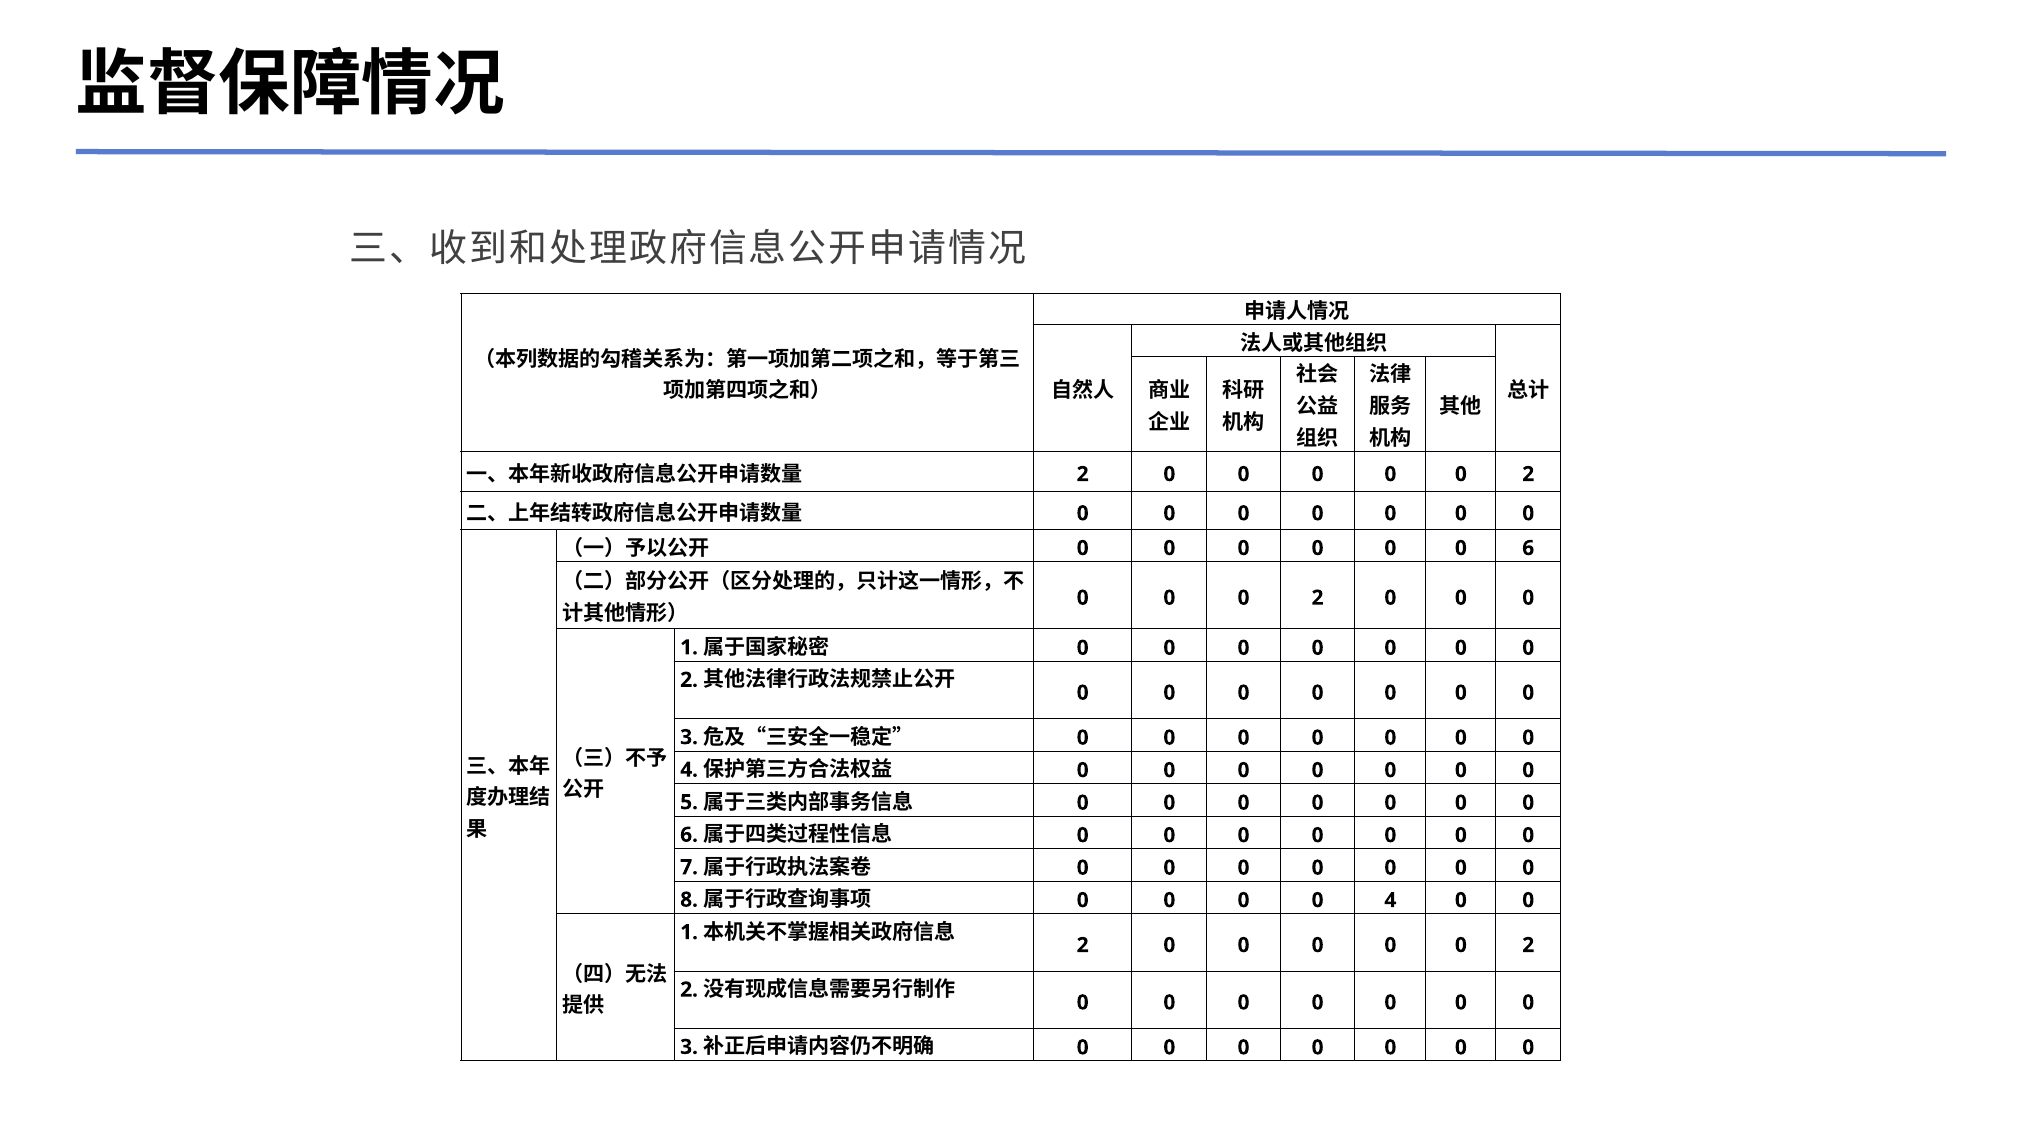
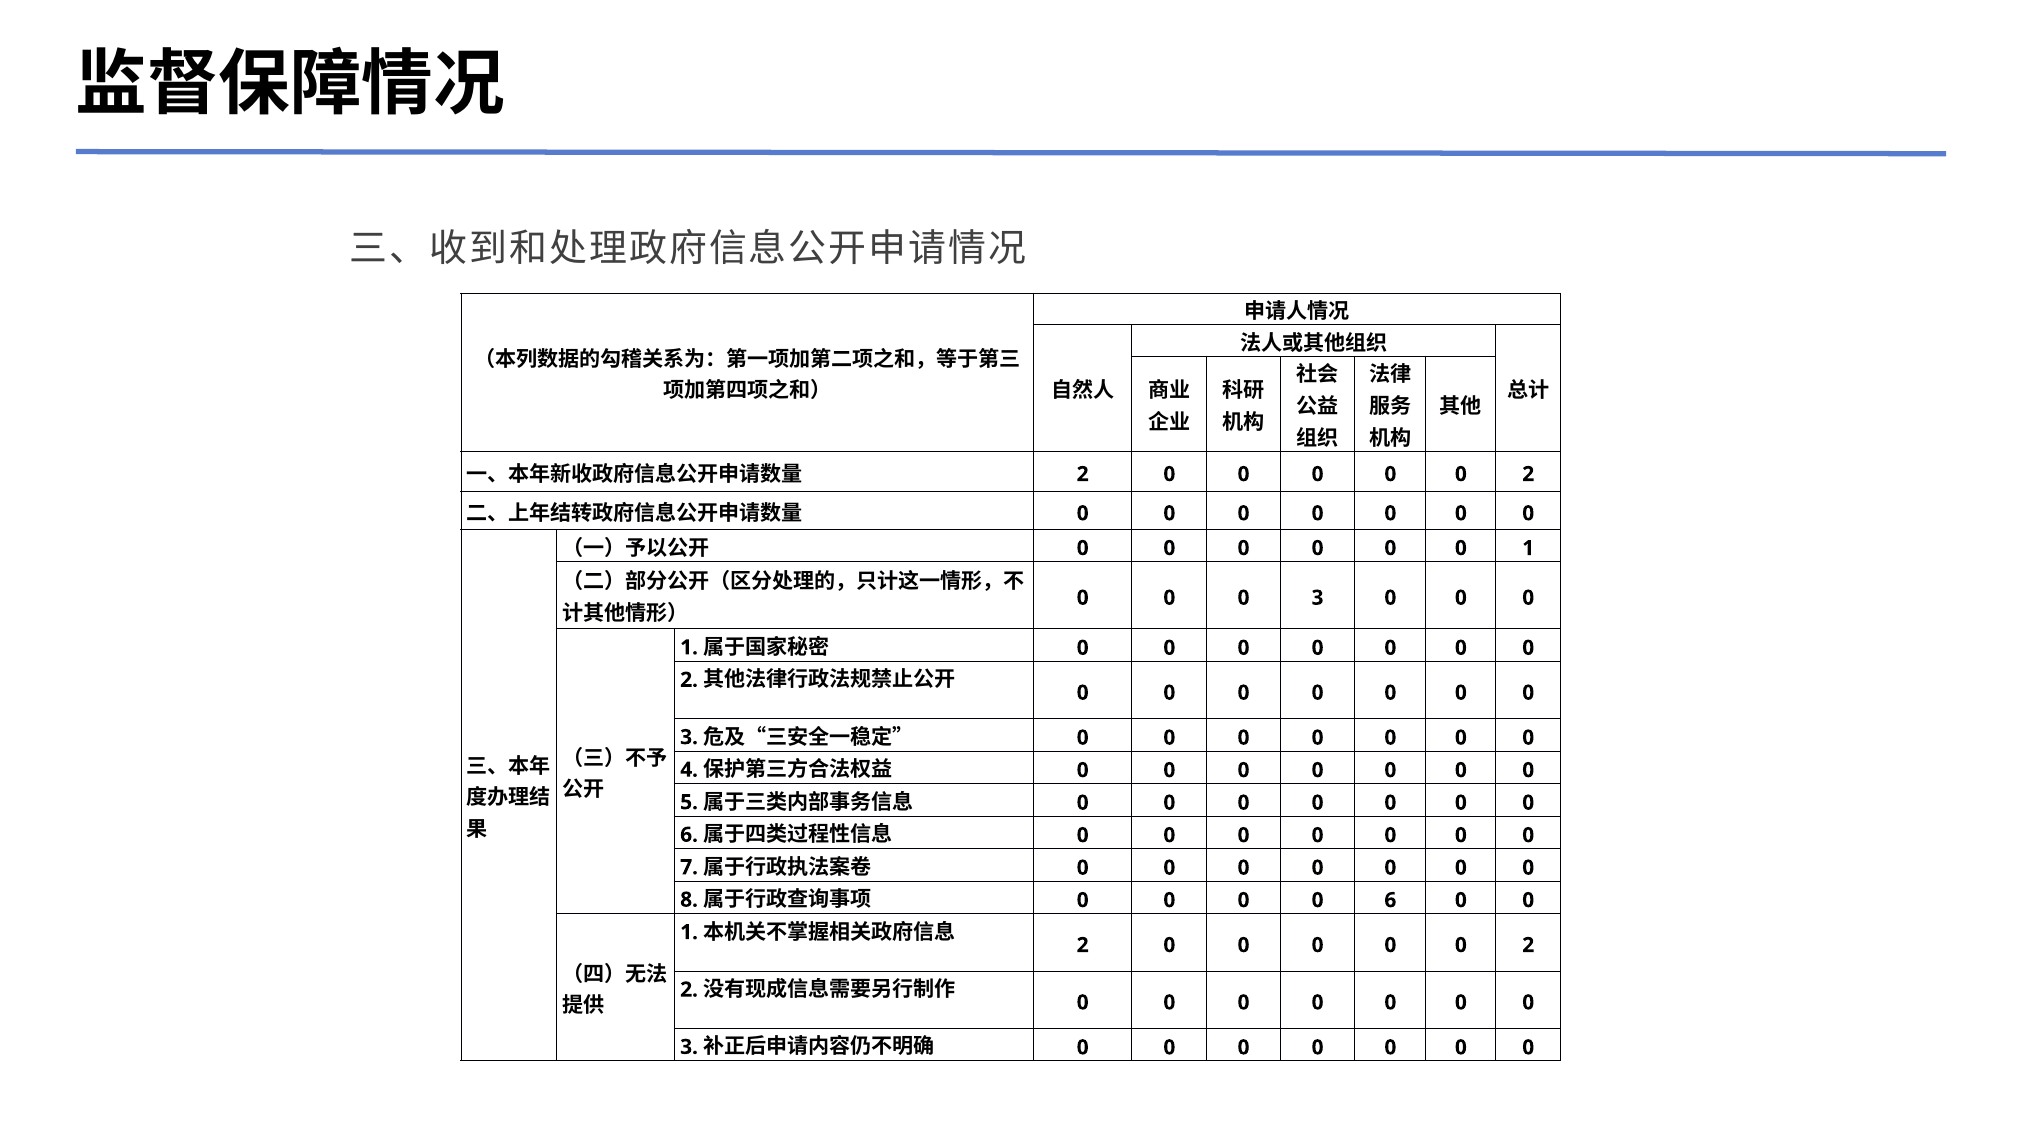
6: 6 -> 1 (1528, 548)
2: 2 -> 3 (1318, 598)
4: 4 -> 6 (1390, 900)
